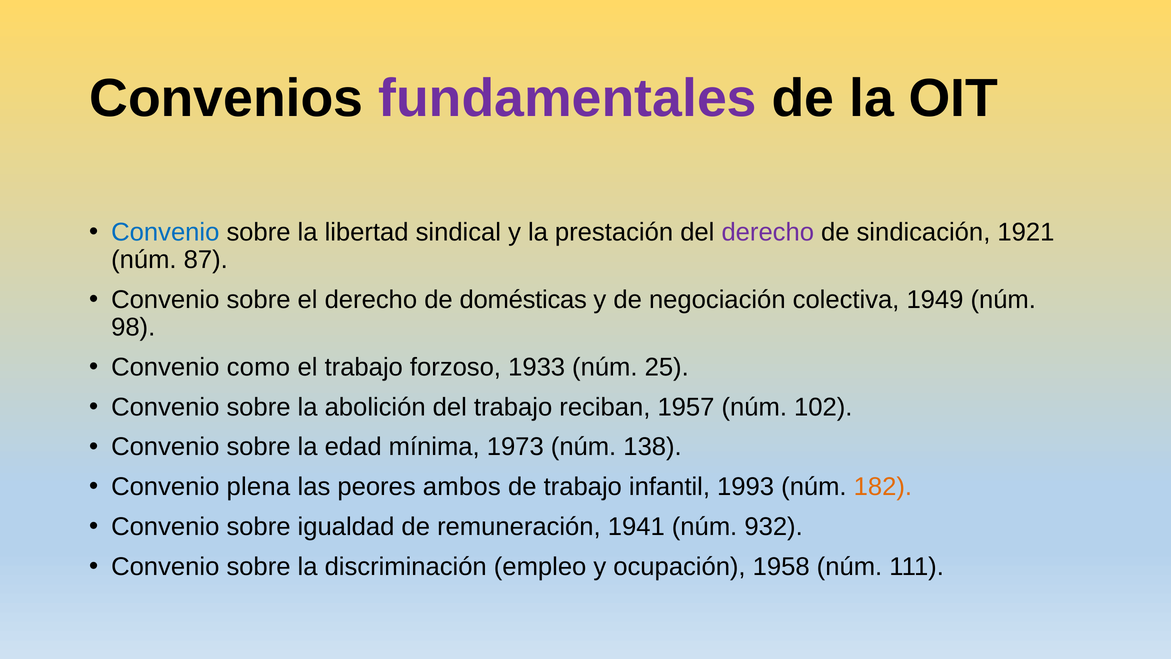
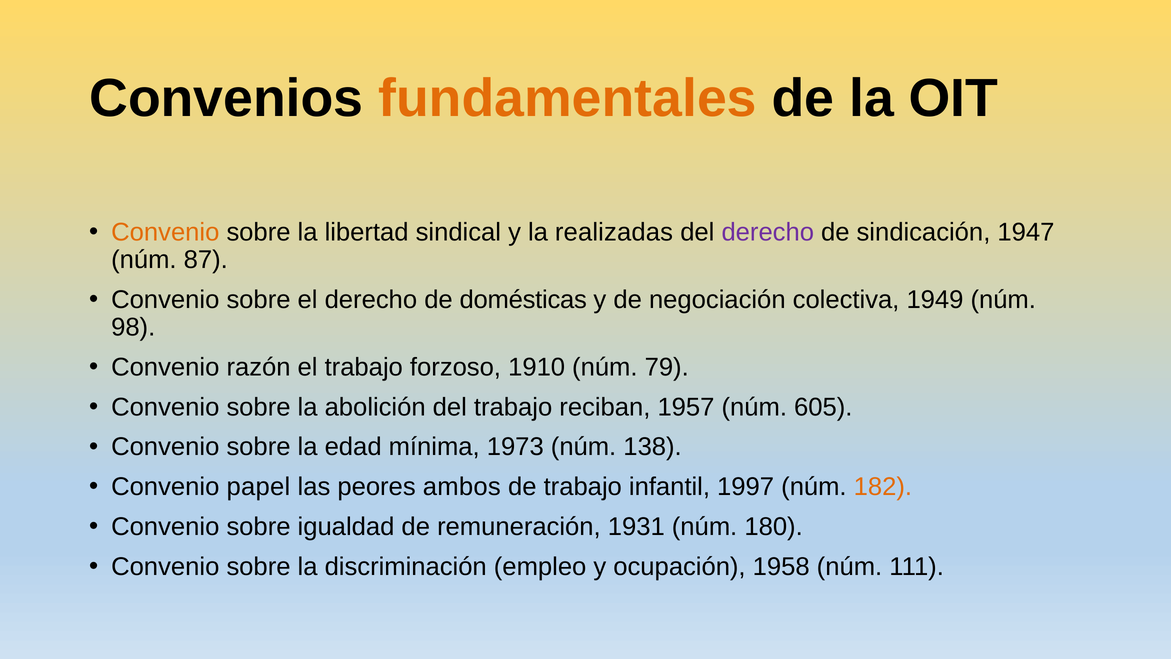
fundamentales colour: purple -> orange (568, 98)
Convenio colour: blue -> orange (165, 232)
prestación: prestación -> realizadas (614, 232)
1921: 1921 -> 1947 (1026, 232)
como: como -> razón (259, 367)
1933: 1933 -> 1910 (537, 367)
25: 25 -> 79 (667, 367)
102: 102 -> 605 (823, 407)
plena: plena -> papel (258, 487)
1993: 1993 -> 1997 (746, 487)
1941: 1941 -> 1931 (636, 526)
932: 932 -> 180 (774, 526)
